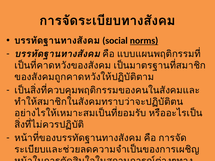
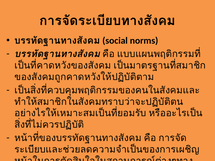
norms underline: present -> none (144, 41)
